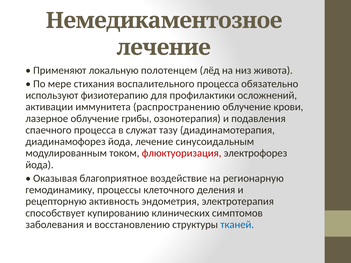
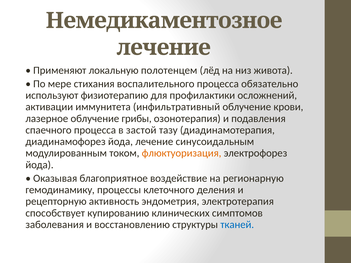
распространению: распространению -> инфильтративный (177, 107)
служат: служат -> застой (141, 130)
флюктуоризация colour: red -> orange (182, 153)
